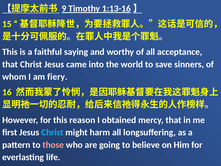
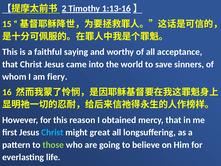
9: 9 -> 2 (64, 9)
harm: harm -> great (100, 132)
those colour: pink -> light green (53, 145)
